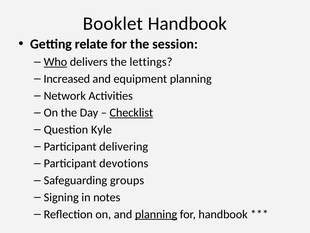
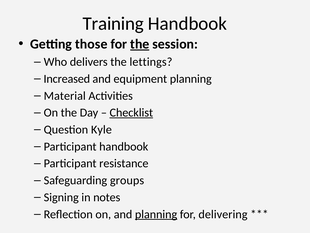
Booklet: Booklet -> Training (113, 24)
relate: relate -> those (91, 44)
the underline: none -> present (140, 44)
Who underline: present -> none (55, 62)
Network: Network -> Material (65, 96)
Participant delivering: delivering -> handbook (124, 146)
devotions: devotions -> resistance (124, 163)
for handbook: handbook -> delivering (223, 214)
